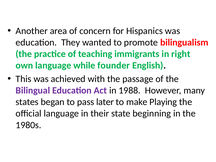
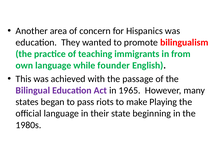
right: right -> from (181, 54)
1988: 1988 -> 1965 (130, 90)
later: later -> riots (105, 102)
